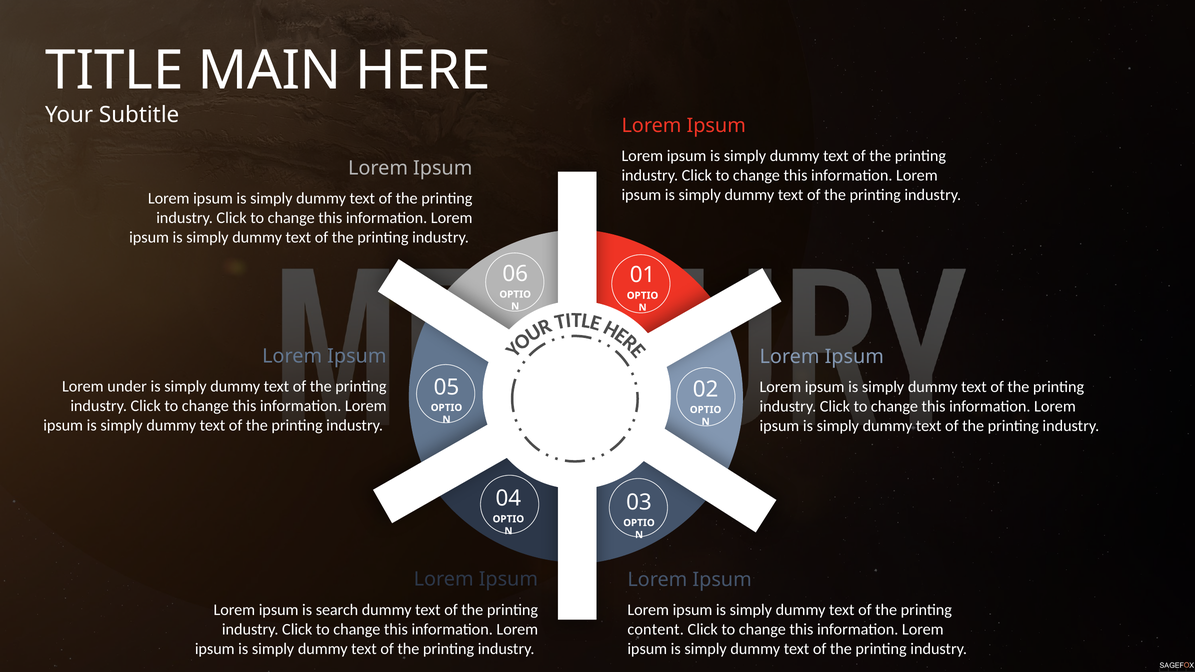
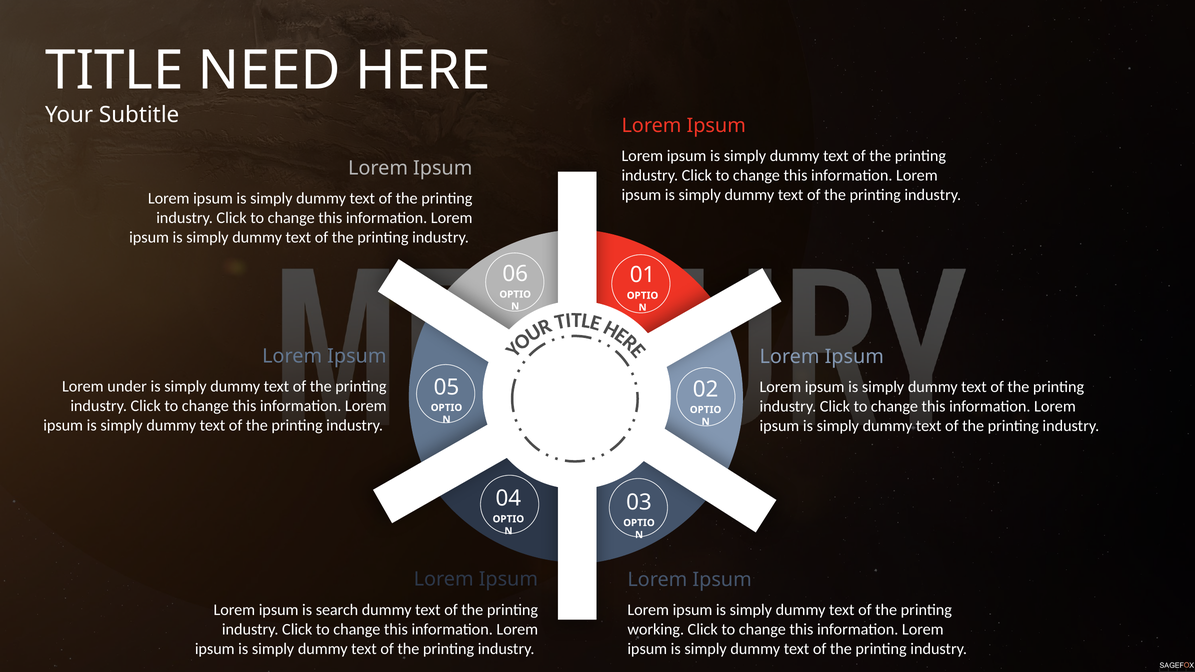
MAIN: MAIN -> NEED (269, 71)
content: content -> working (656, 630)
